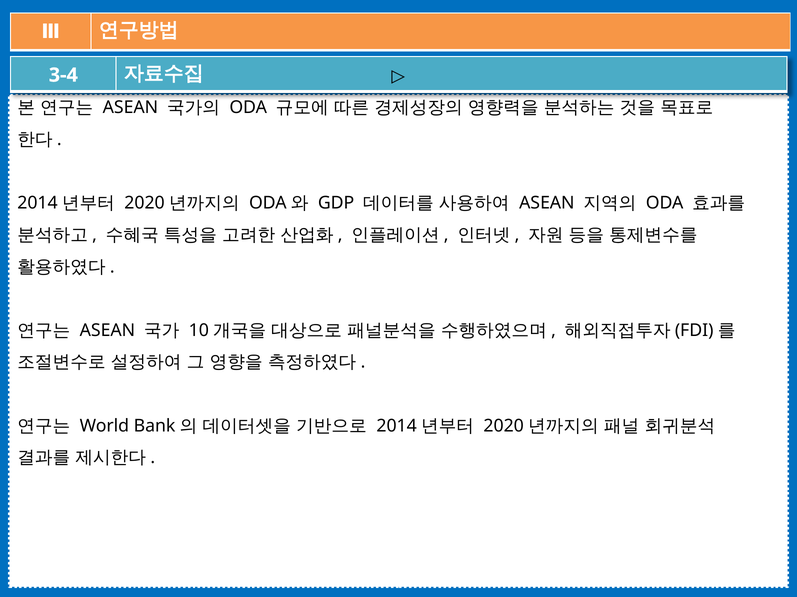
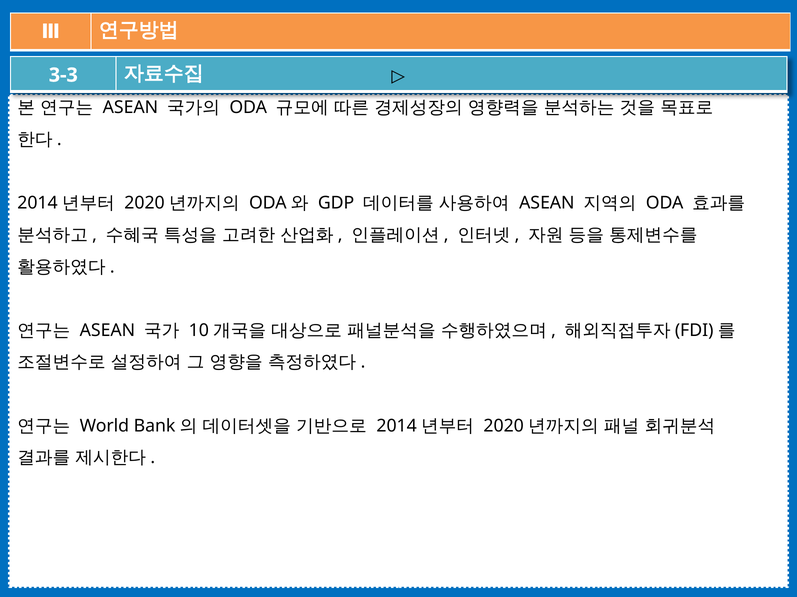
3-4: 3-4 -> 3-3 (63, 75)
